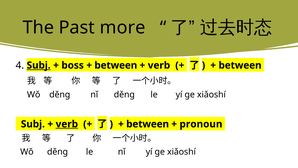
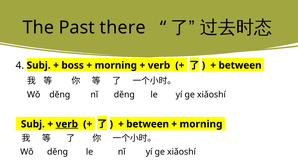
more: more -> there (123, 28)
Subj underline: present -> none (39, 65)
between: between -> morning (116, 65)
pronoun: pronoun -> morning (201, 124)
